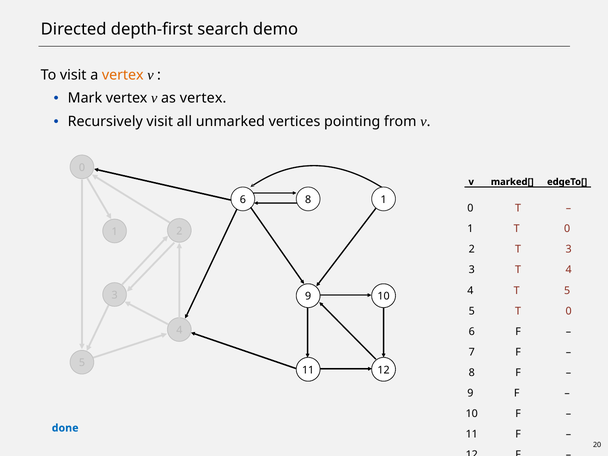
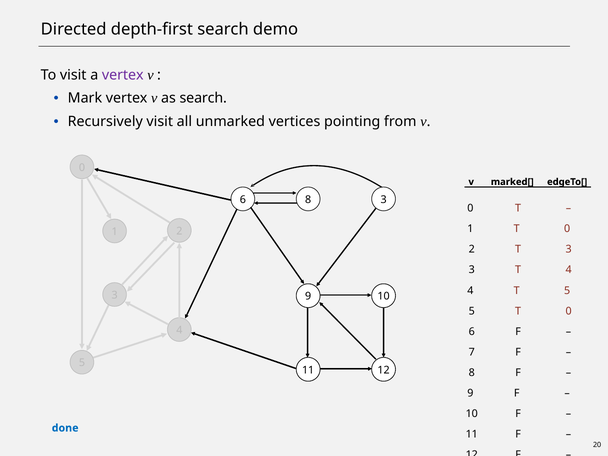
vertex colour: orange -> purple (123, 75)
as vertex: vertex -> search (203, 98)
8 1: 1 -> 3 (384, 200)
